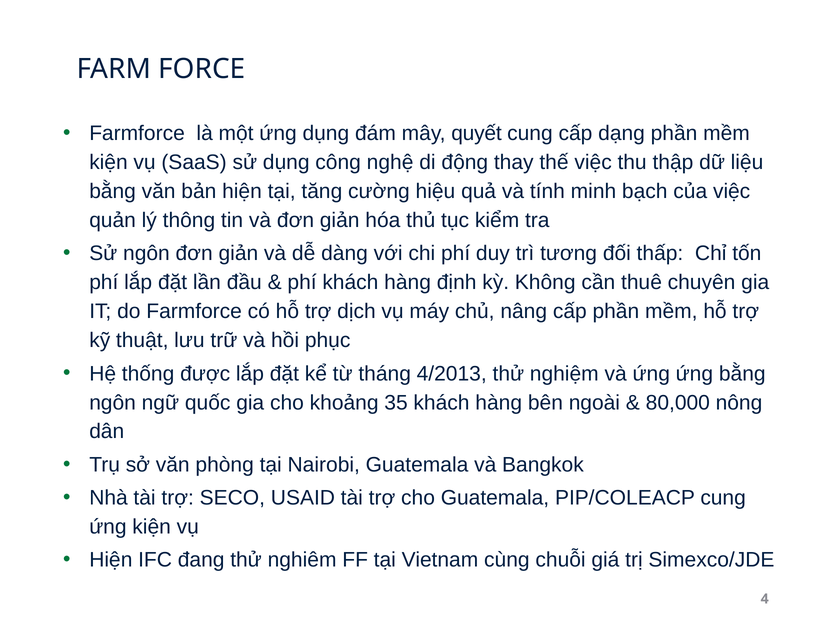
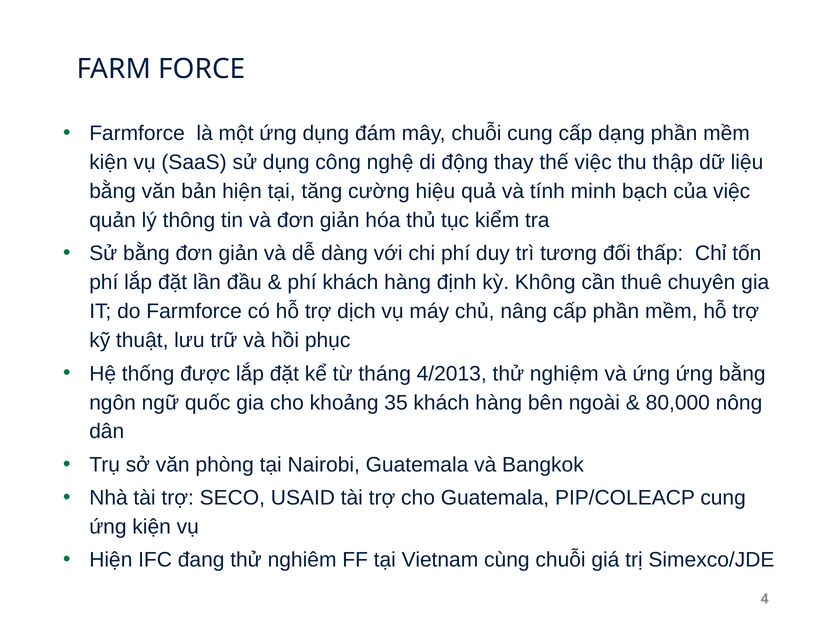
mây quyết: quyết -> chuỗi (476, 133)
Sử ngôn: ngôn -> bằng (146, 254)
